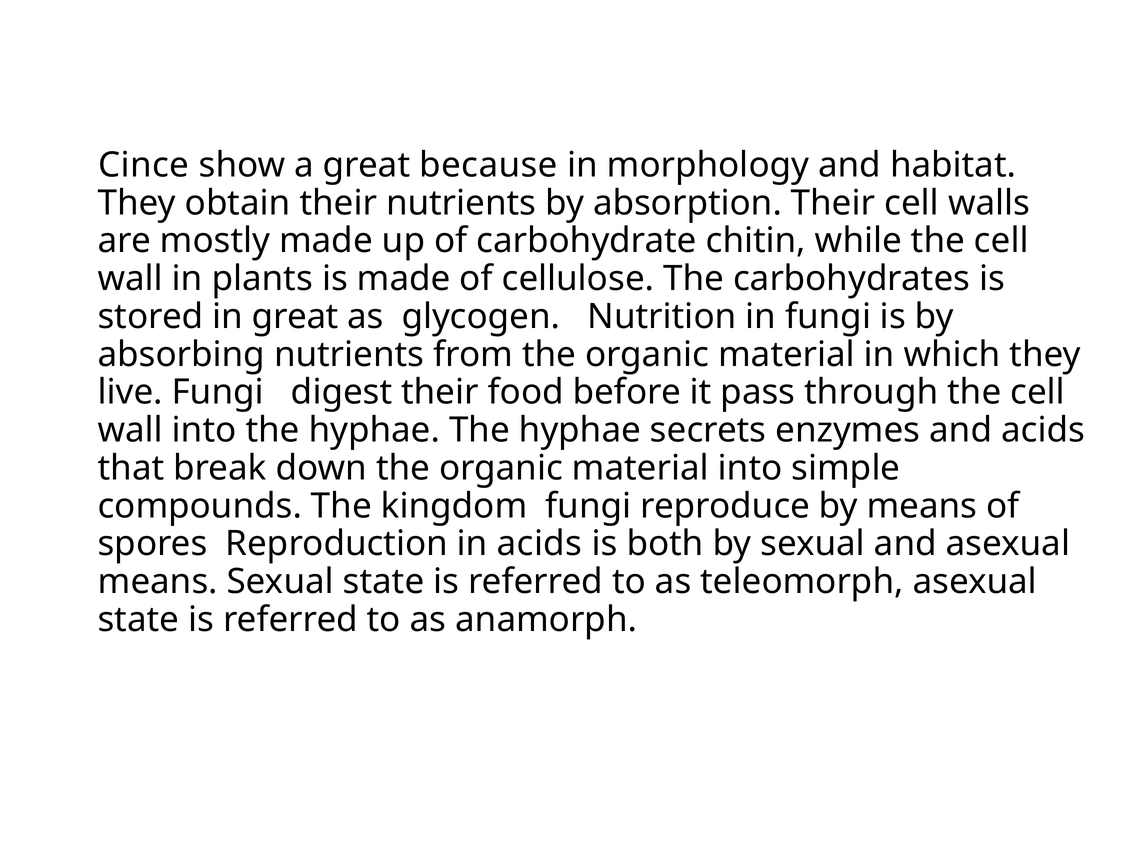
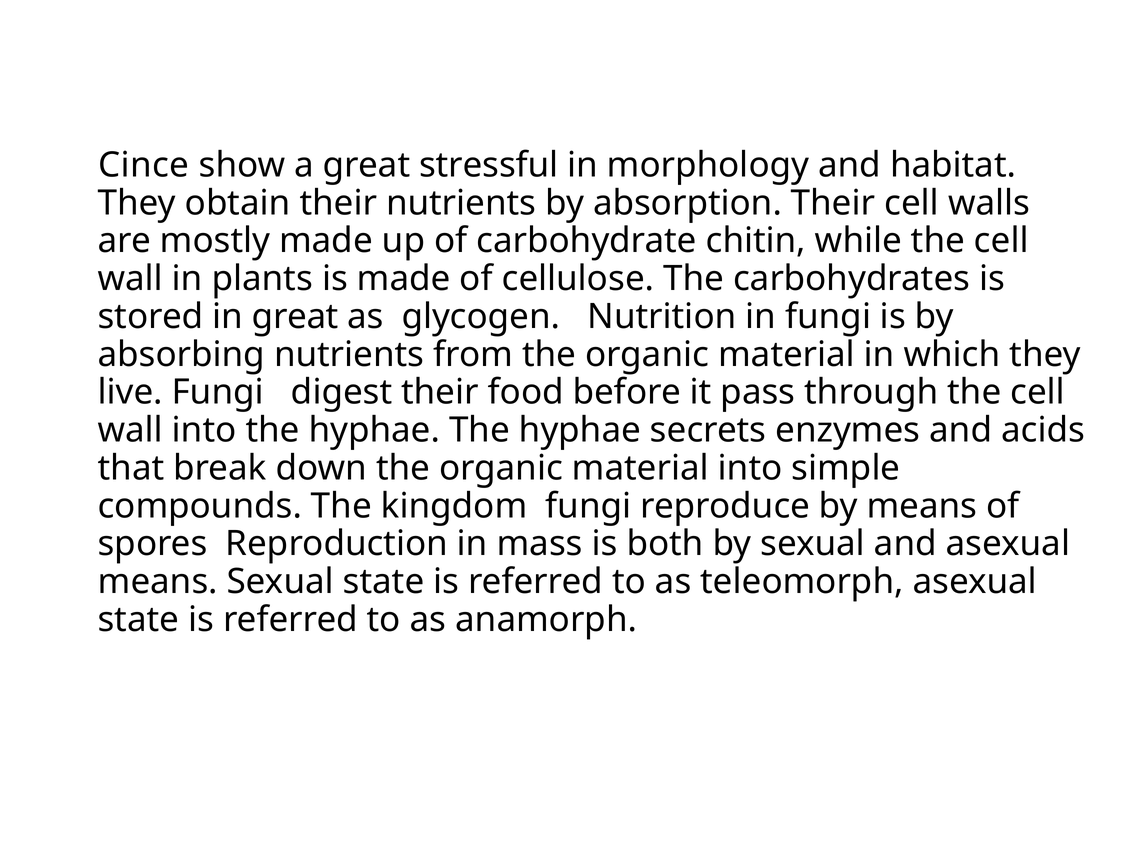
because: because -> stressful (489, 165)
in acids: acids -> mass (540, 544)
